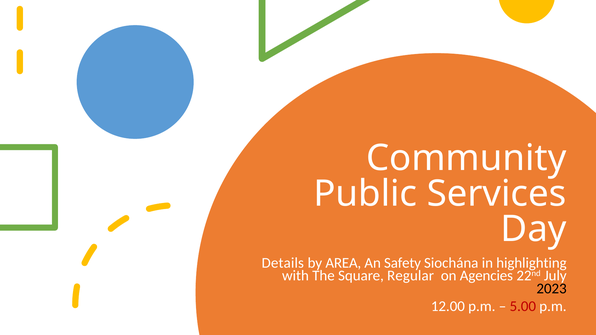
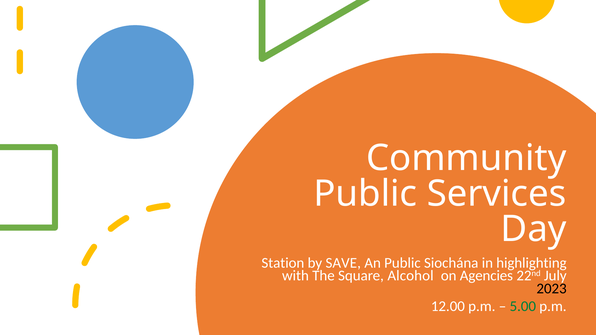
Details: Details -> Station (283, 263)
AREA: AREA -> SAVE (343, 263)
An Safety: Safety -> Public (402, 263)
Regular: Regular -> Alcohol (411, 276)
5.00 colour: red -> green (523, 307)
